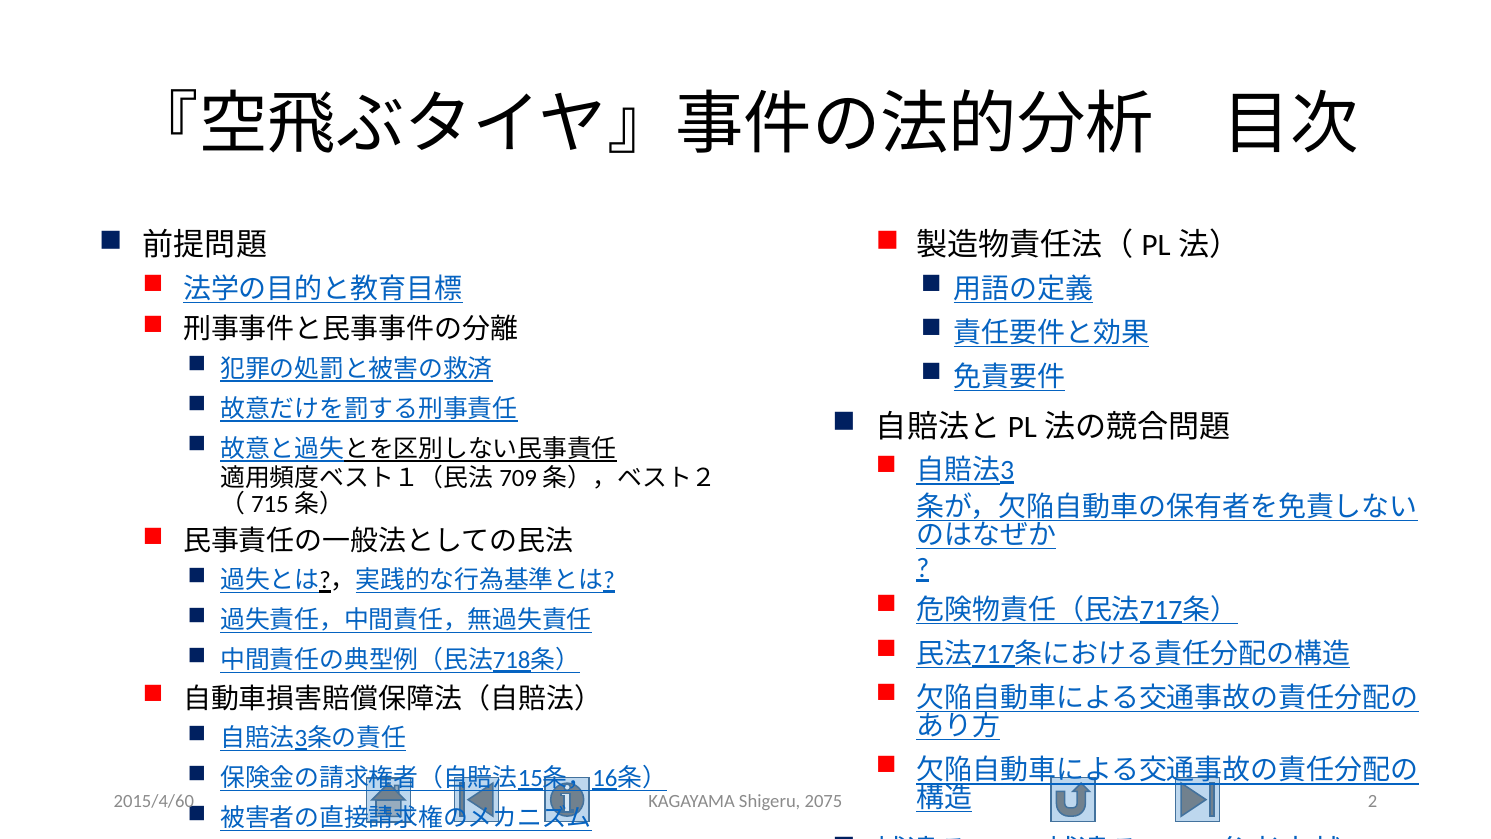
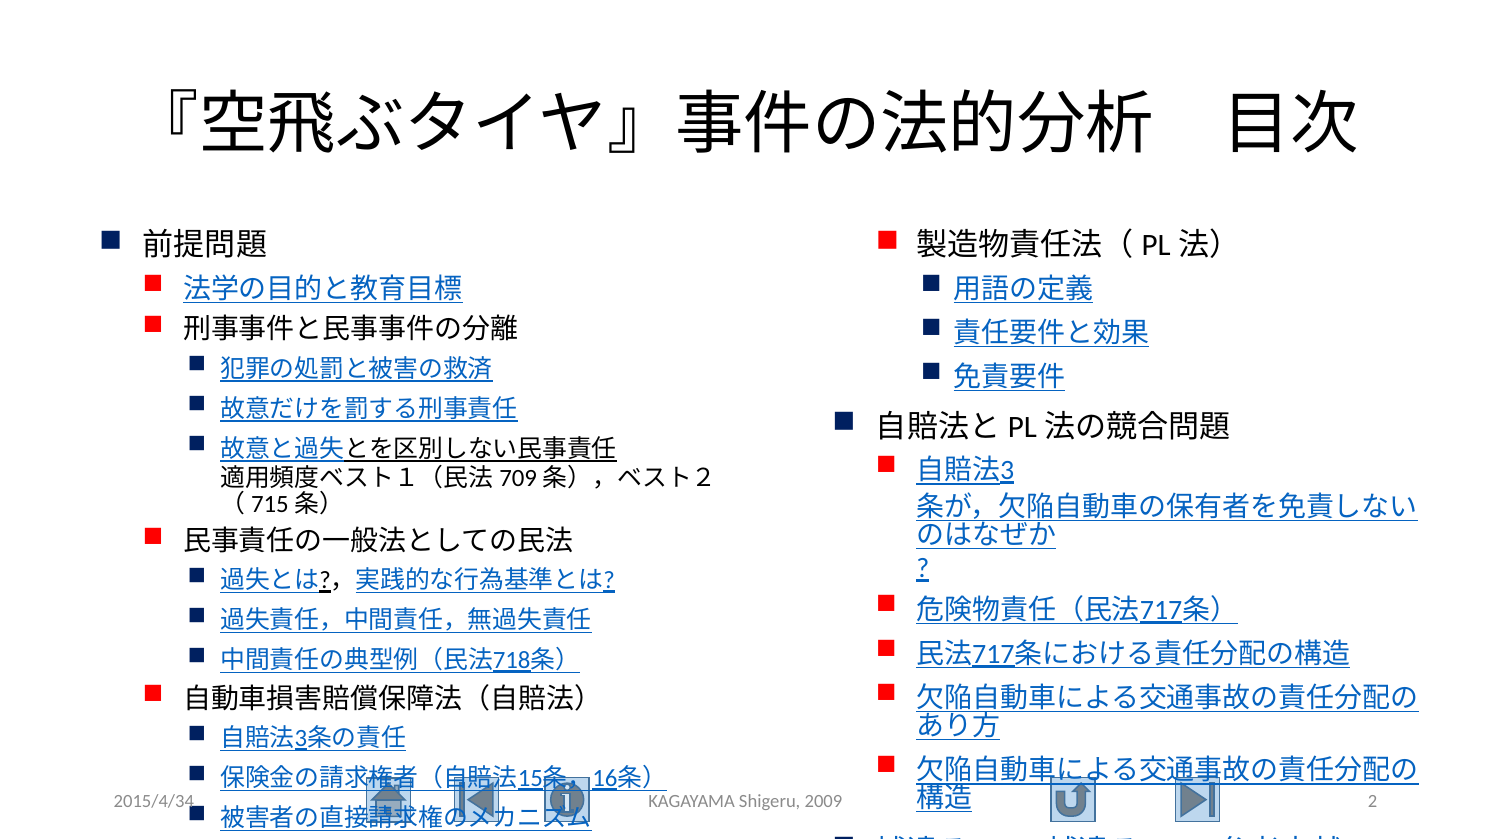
2015/4/60: 2015/4/60 -> 2015/4/34 (154, 801)
2075: 2075 -> 2009 (823, 801)
